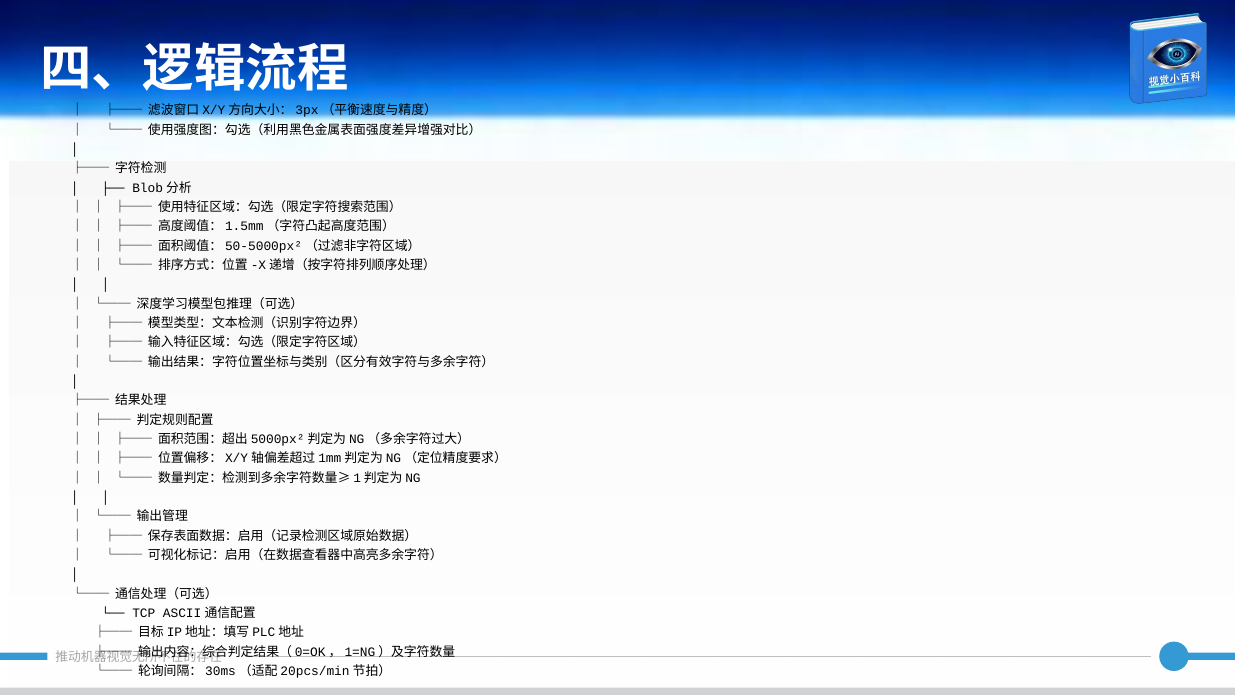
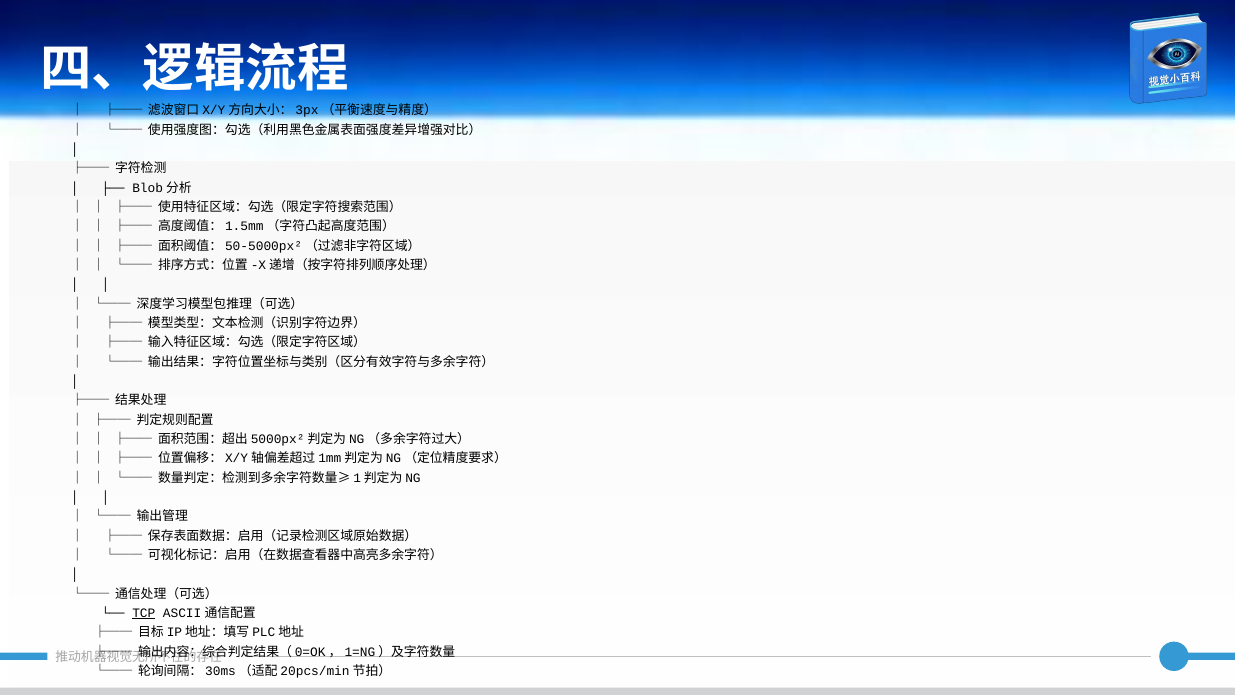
TCP underline: none -> present (144, 613)
